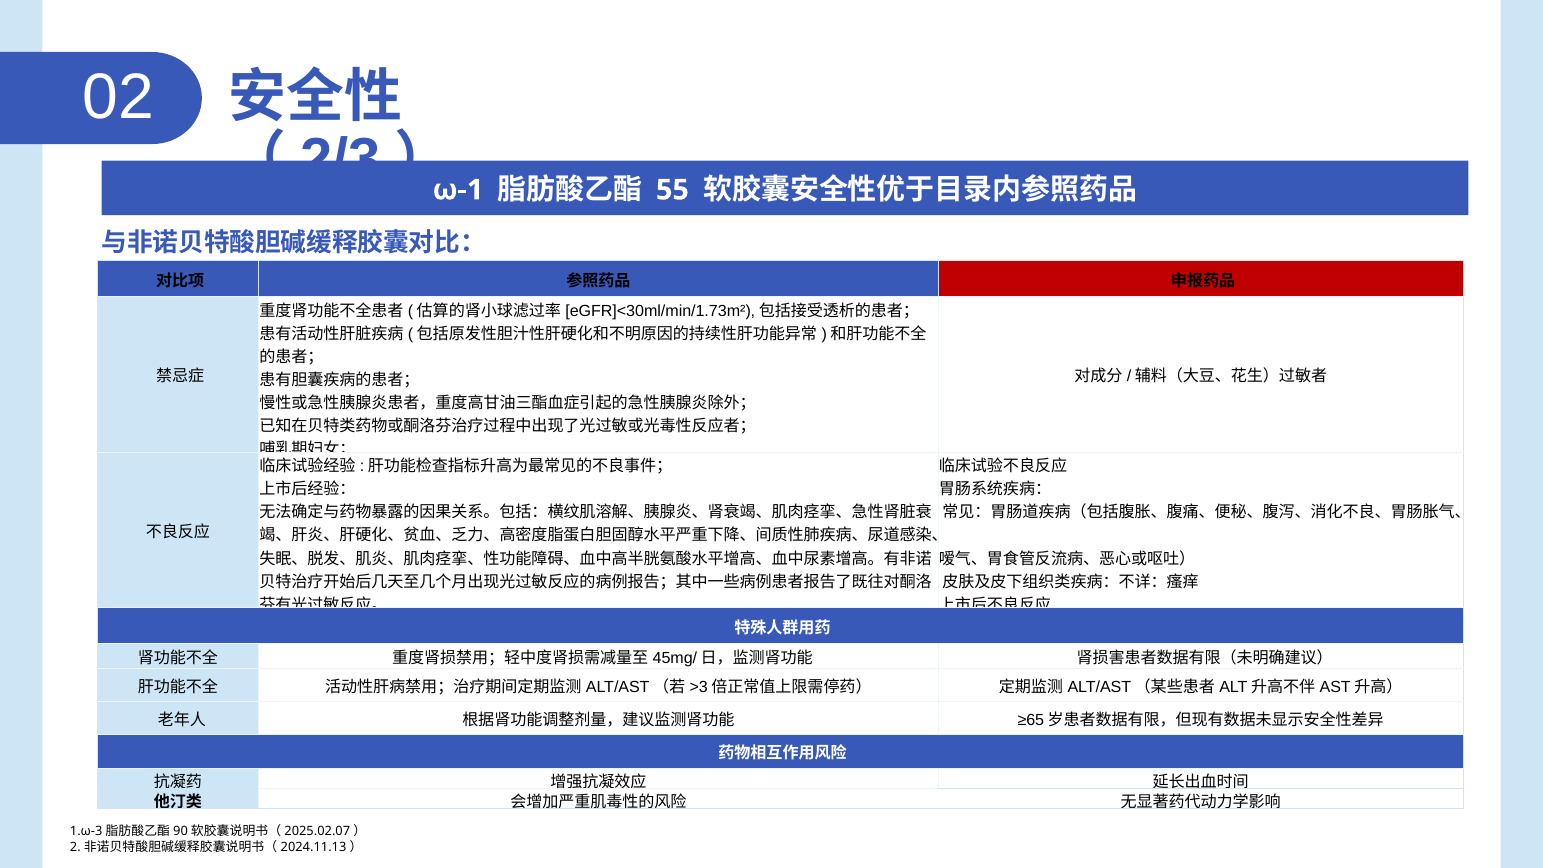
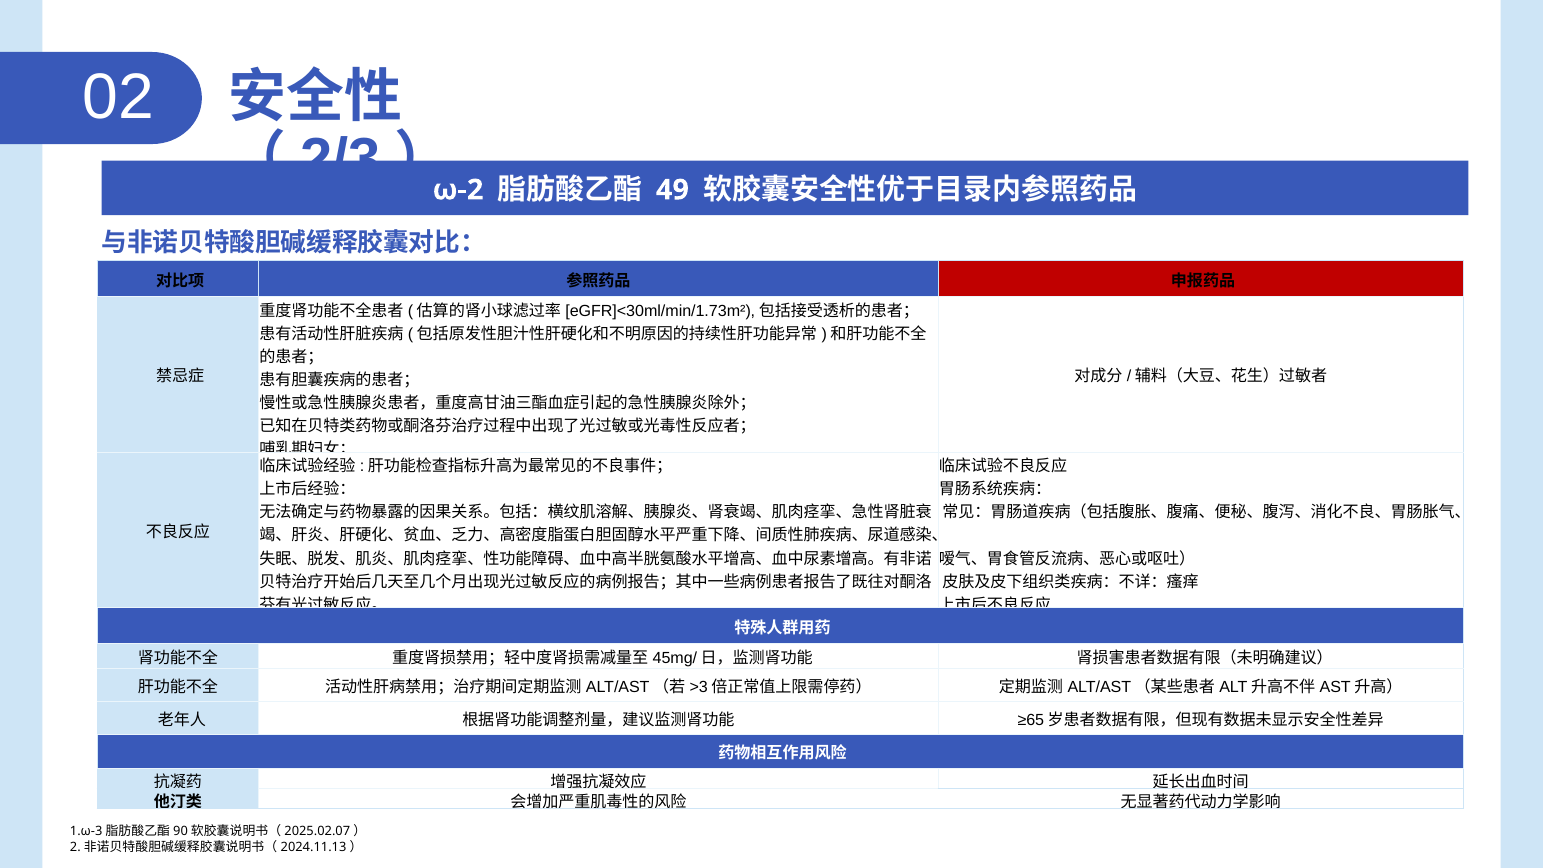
ω-1: ω-1 -> ω-2 (458, 190)
55: 55 -> 49 (672, 190)
